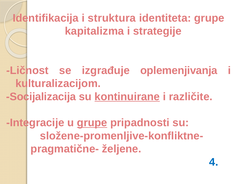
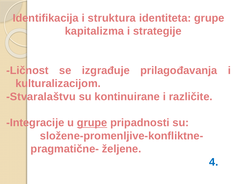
oplemenjivanja: oplemenjivanja -> prilagođavanja (179, 70)
Socijalizacija: Socijalizacija -> Stvaralaštvu (41, 96)
kontinuirane underline: present -> none (127, 96)
